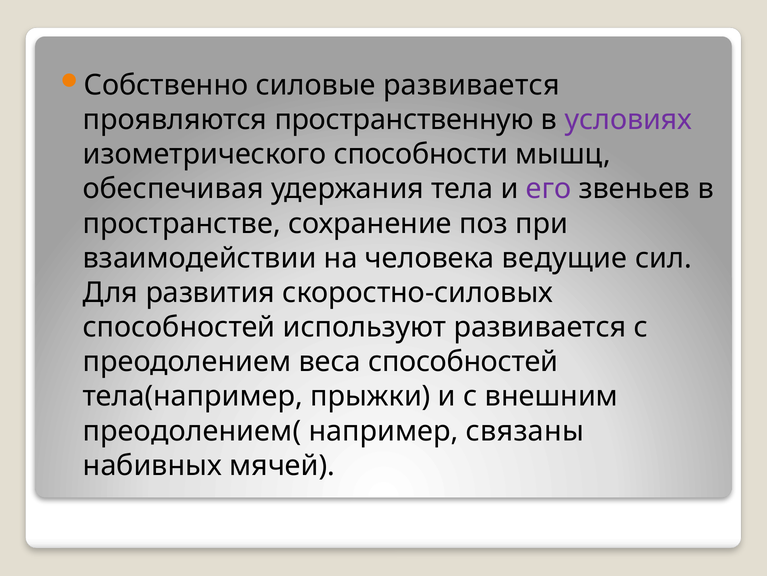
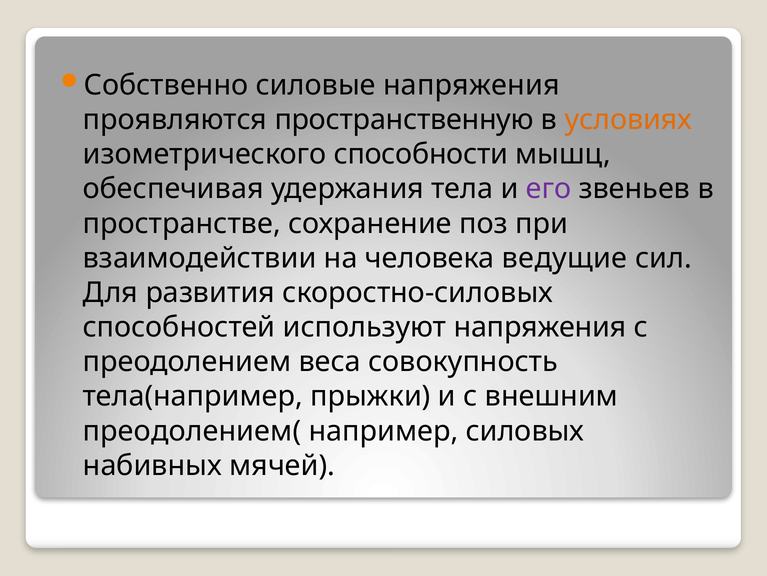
силовые развивается: развивается -> напряжения (472, 85)
условиях colour: purple -> orange (628, 120)
используют развивается: развивается -> напряжения (540, 327)
веса способностей: способностей -> совокупность (463, 361)
связаны: связаны -> силовых (525, 431)
